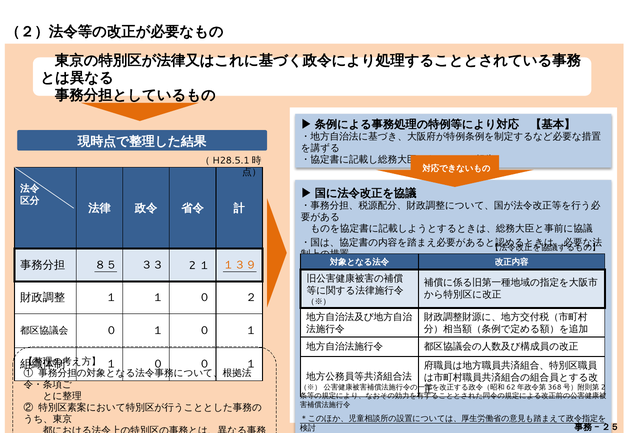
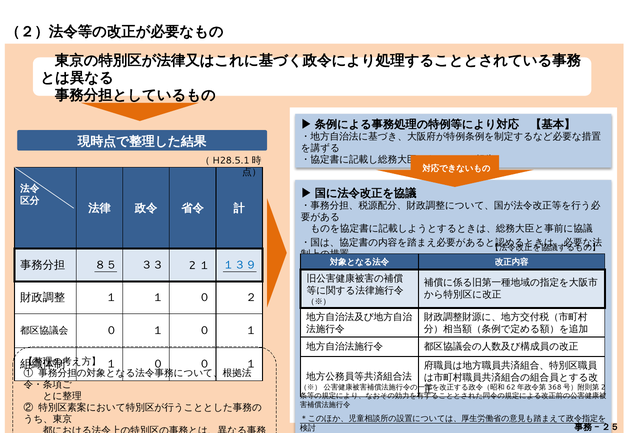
１３９ colour: orange -> blue (240, 265)
